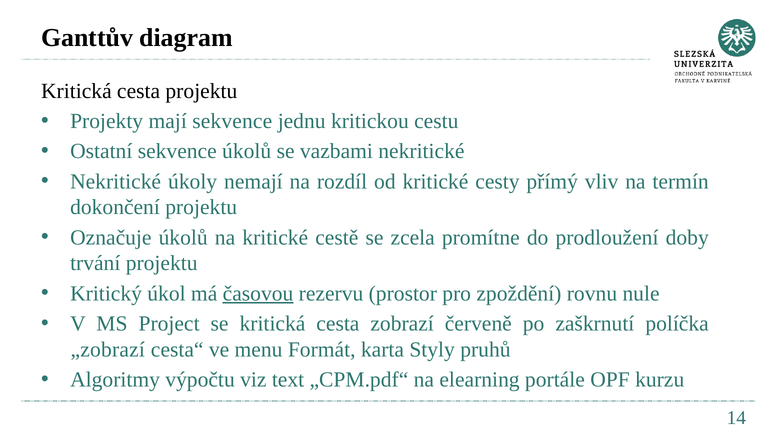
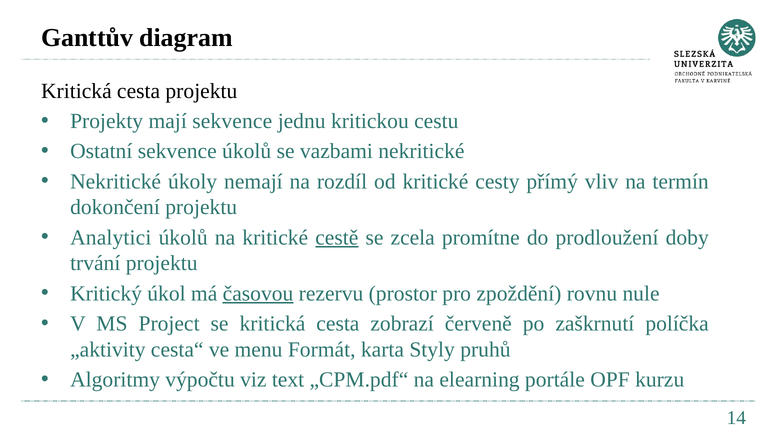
Označuje: Označuje -> Analytici (111, 238)
cestě underline: none -> present (337, 238)
„zobrazí: „zobrazí -> „aktivity (108, 349)
